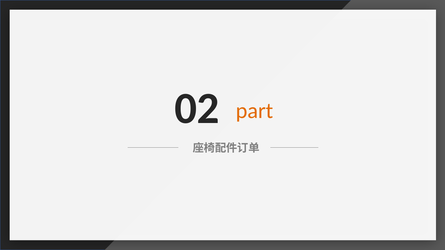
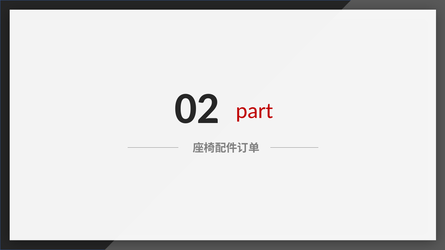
part colour: orange -> red (255, 111)
